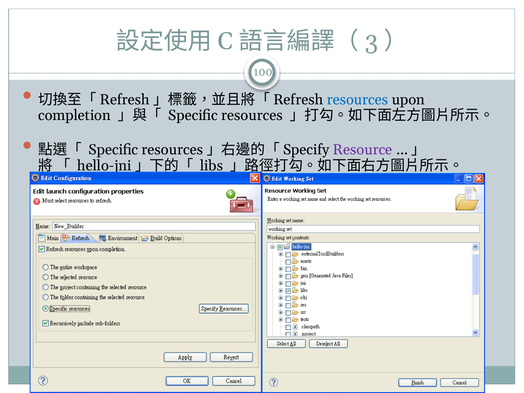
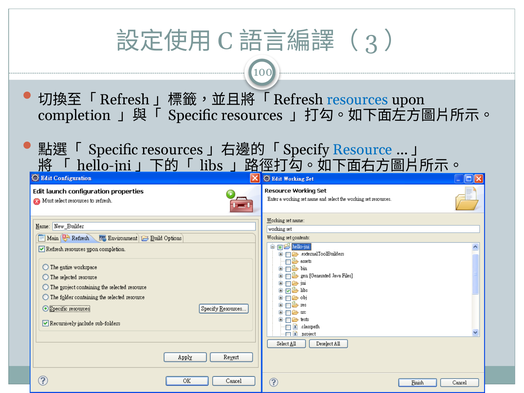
Resource colour: purple -> blue (363, 150)
